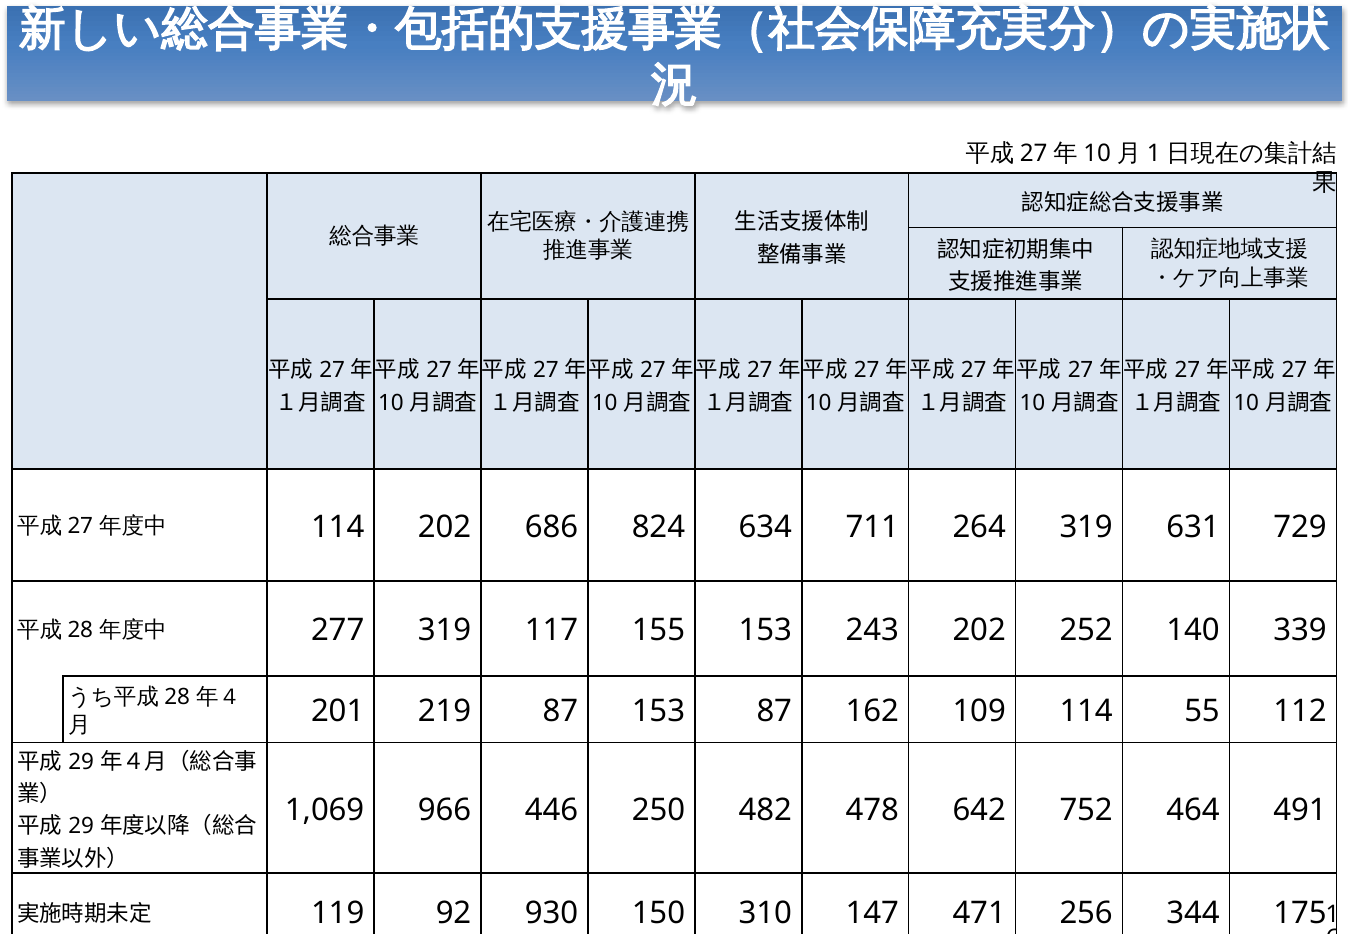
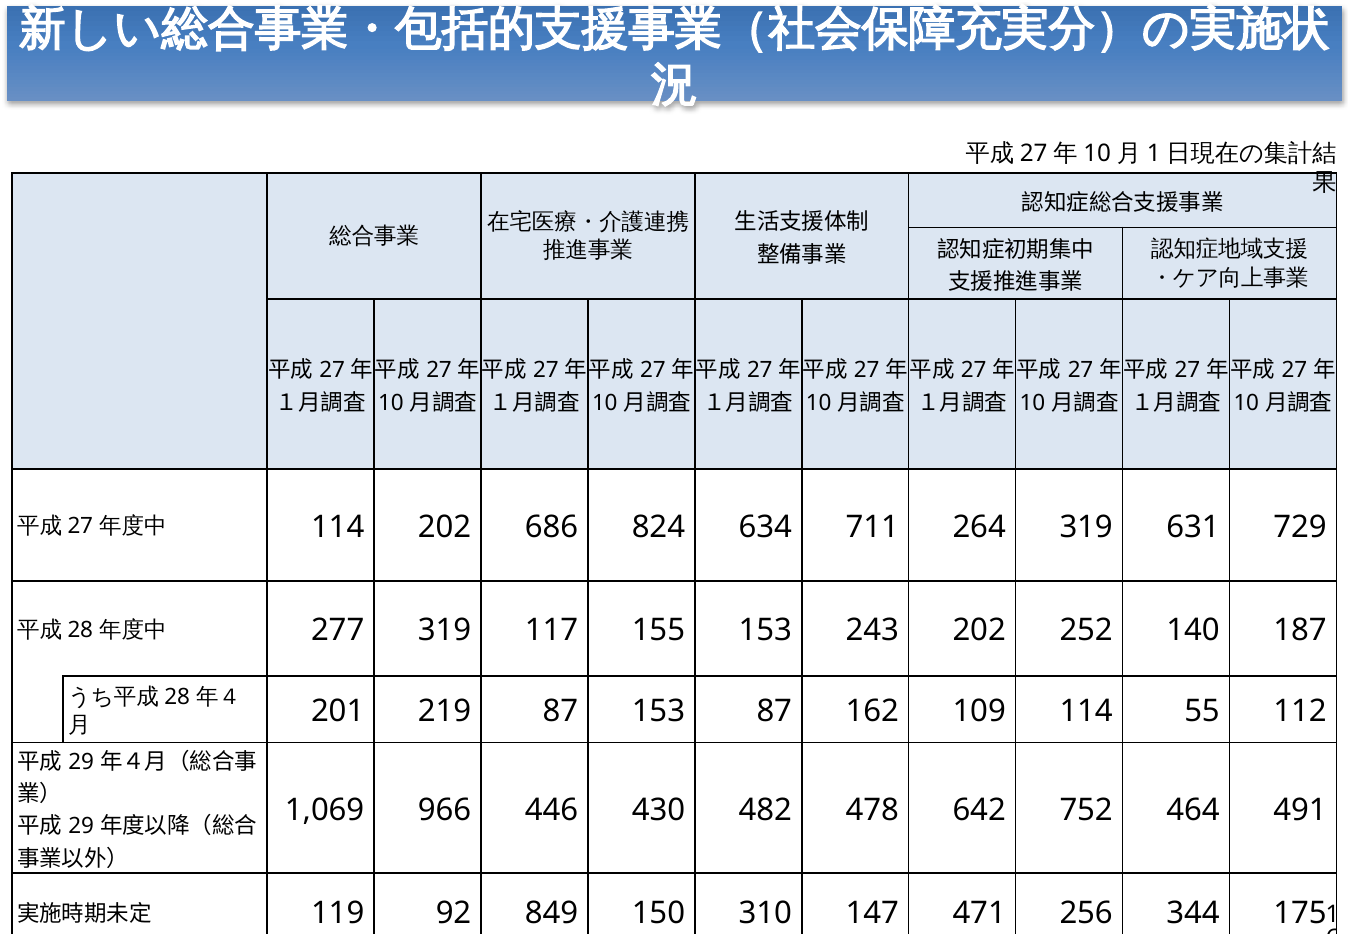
339: 339 -> 187 (1300, 630)
250: 250 -> 430 (658, 810)
930: 930 -> 849 (552, 913)
